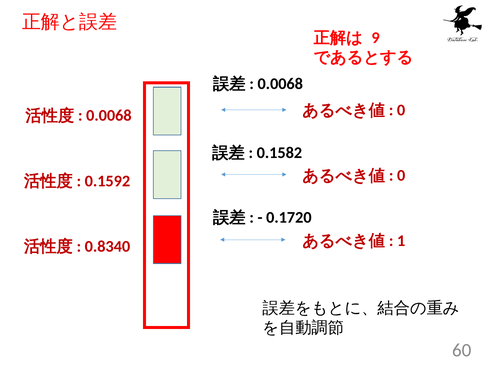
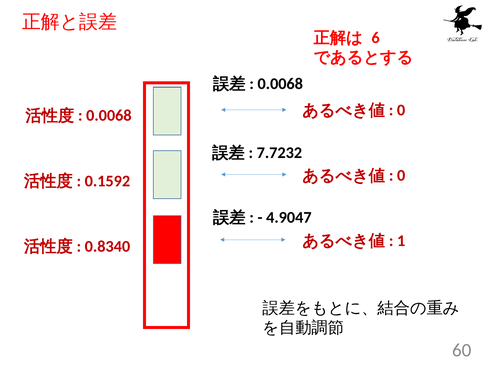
9: 9 -> 6 (376, 38)
0.1582: 0.1582 -> 7.7232 (279, 152)
0.1720: 0.1720 -> 4.9047 (289, 217)
